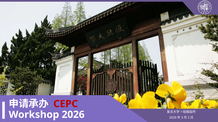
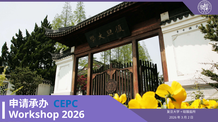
CEPC colour: red -> blue (66, 104)
